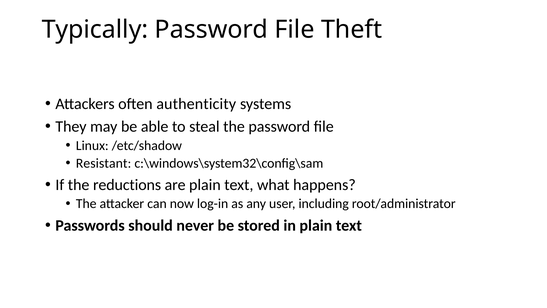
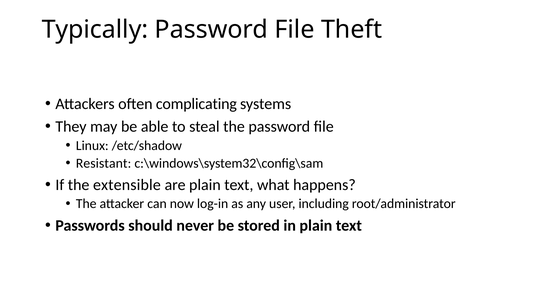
authenticity: authenticity -> complicating (196, 104)
reductions: reductions -> extensible (127, 185)
